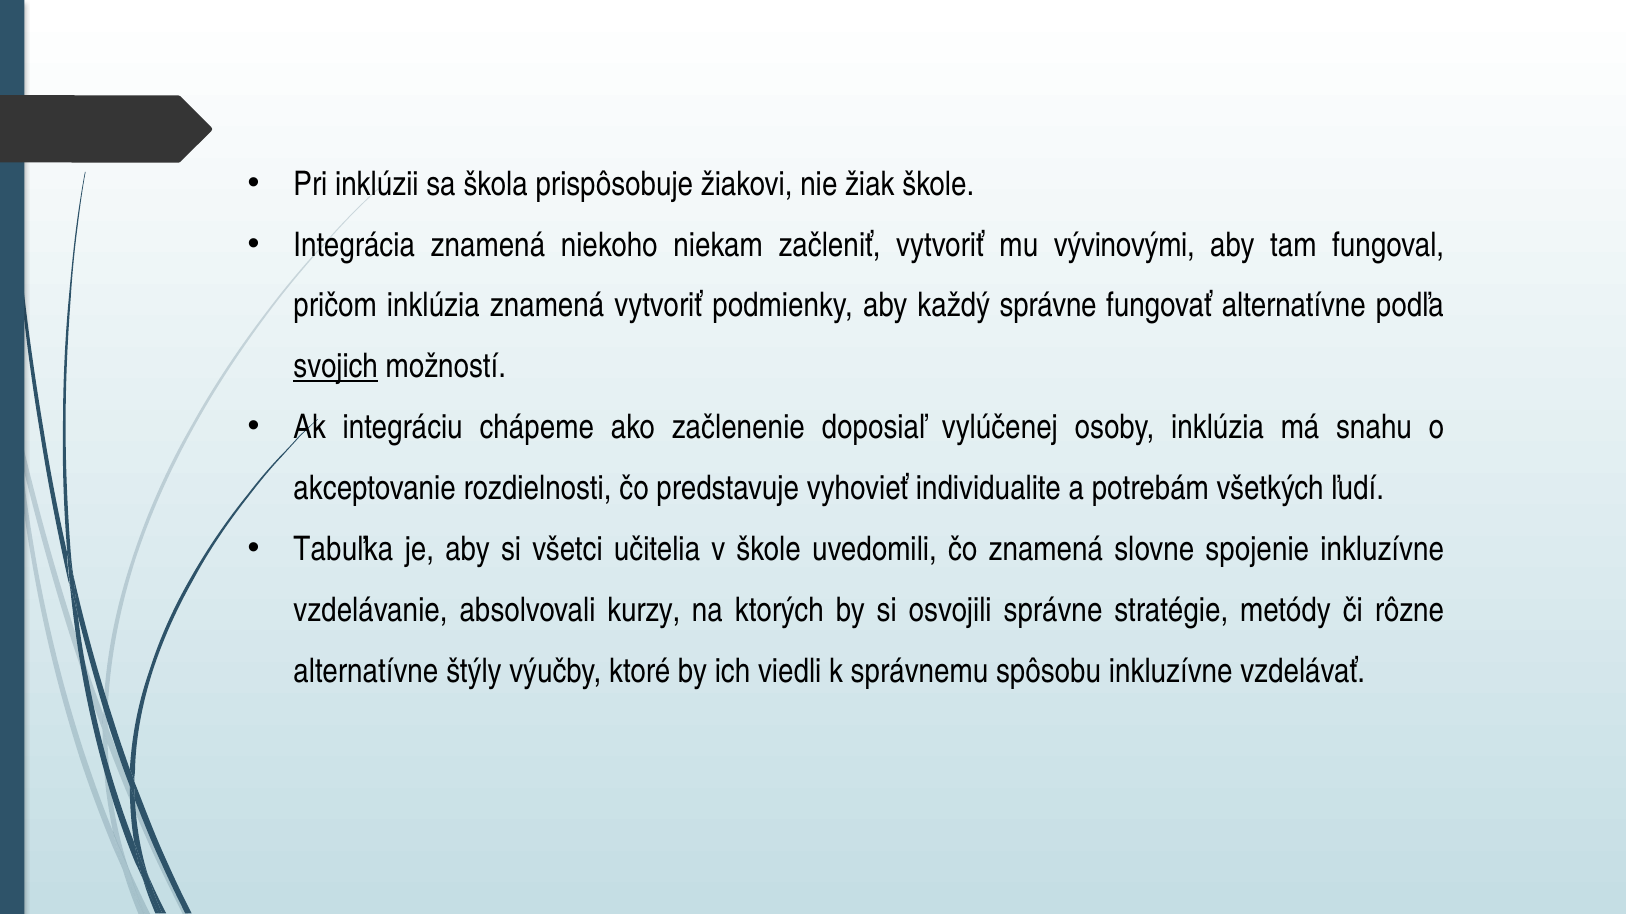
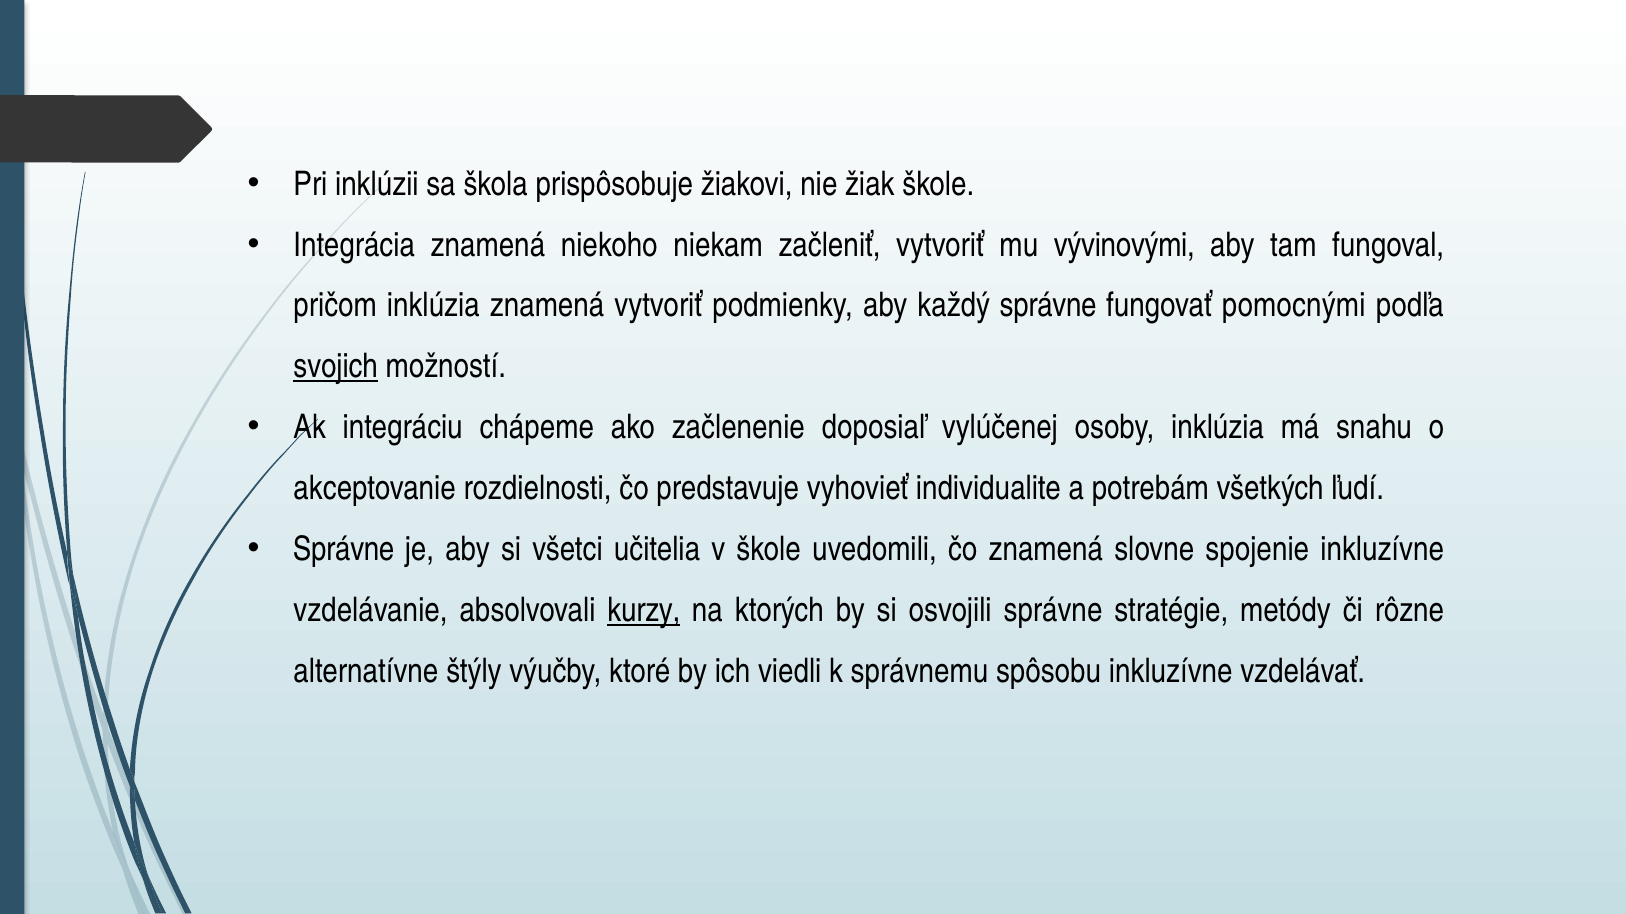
fungovať alternatívne: alternatívne -> pomocnými (1294, 306)
Tabuľka: Tabuľka -> Správne (344, 550)
kurzy underline: none -> present (644, 611)
